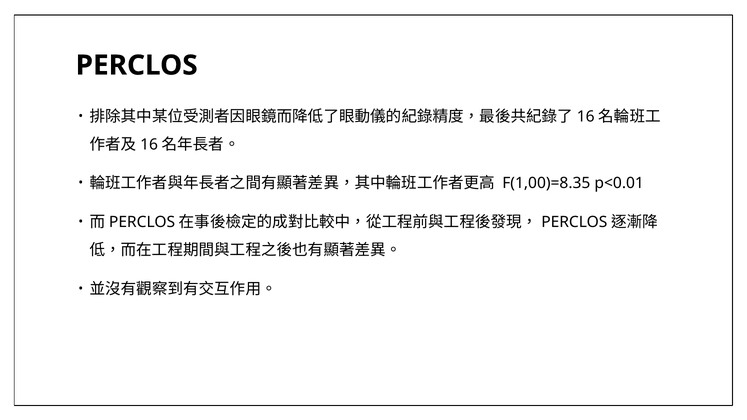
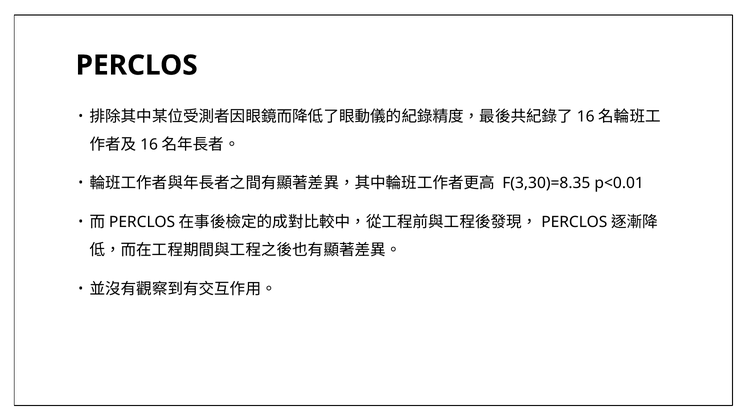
F(1,00)=8.35: F(1,00)=8.35 -> F(3,30)=8.35 (546, 183)
